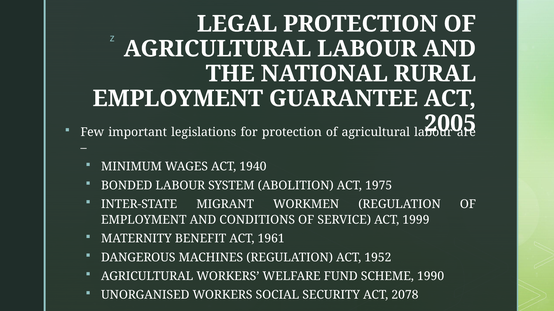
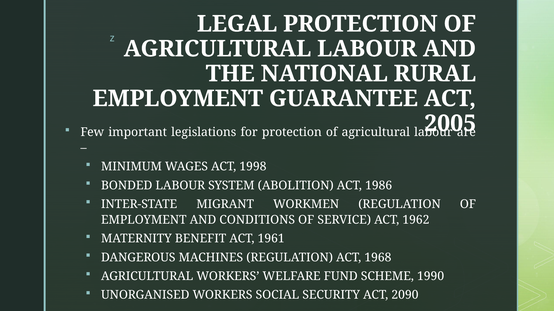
1940: 1940 -> 1998 (253, 167)
1975: 1975 -> 1986 (379, 186)
1999: 1999 -> 1962 (416, 220)
1952: 1952 -> 1968 (378, 258)
2078: 2078 -> 2090 (405, 296)
